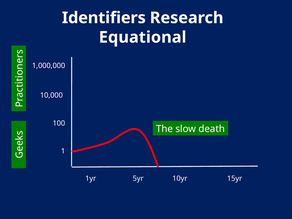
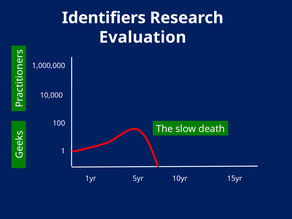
Equational: Equational -> Evaluation (143, 37)
